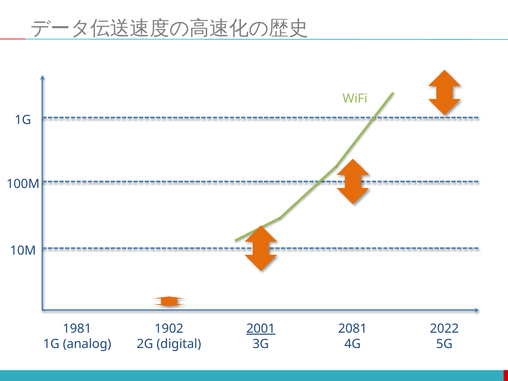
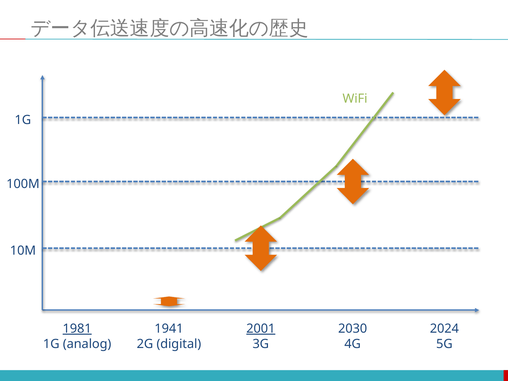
1981 underline: none -> present (77, 329)
1902: 1902 -> 1941 (169, 329)
2081: 2081 -> 2030 (353, 329)
2022: 2022 -> 2024 (444, 329)
